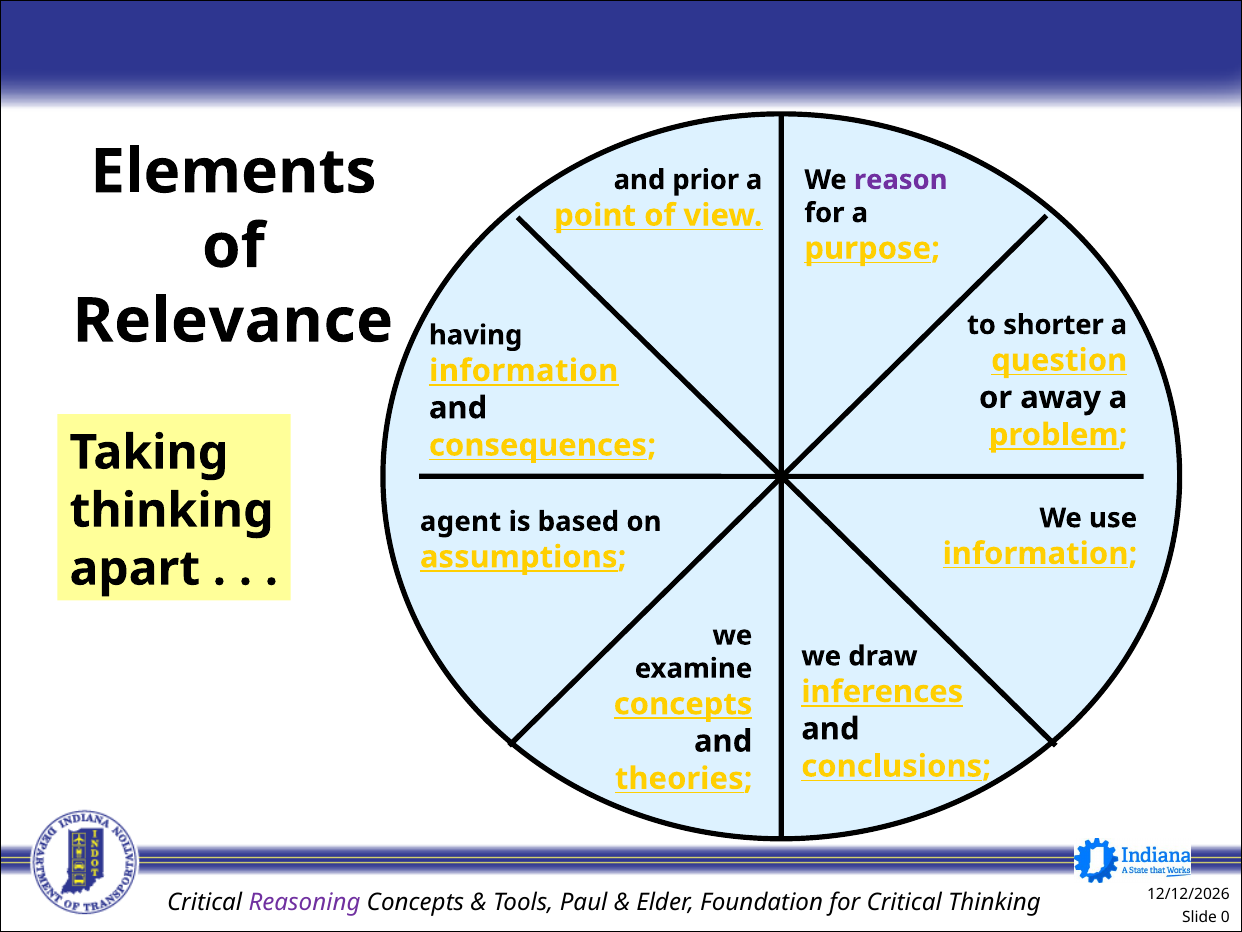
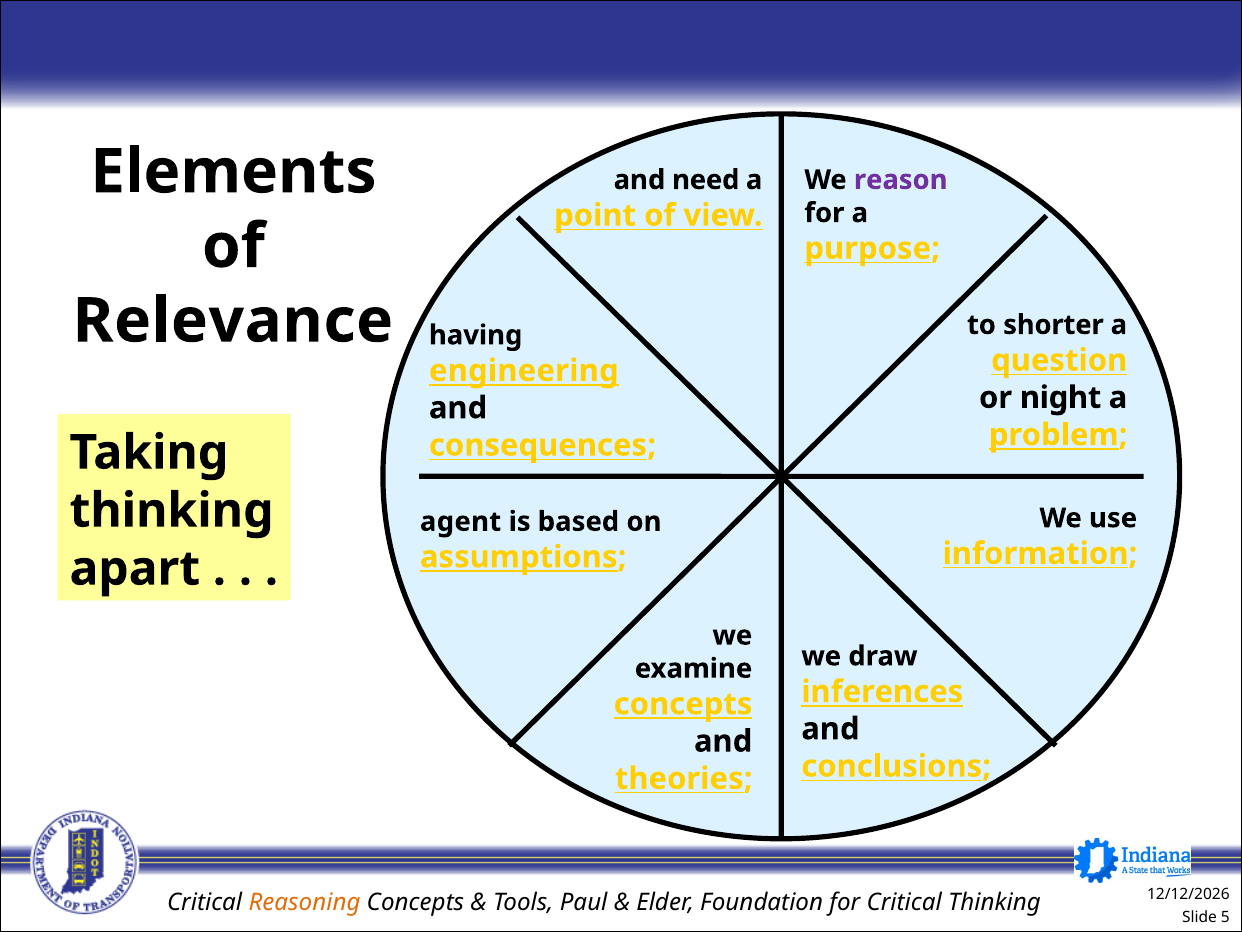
prior: prior -> need (706, 180)
information: information -> engineering (524, 371)
away: away -> night (1061, 397)
Reasoning colour: purple -> orange (305, 902)
0: 0 -> 5 (1225, 917)
